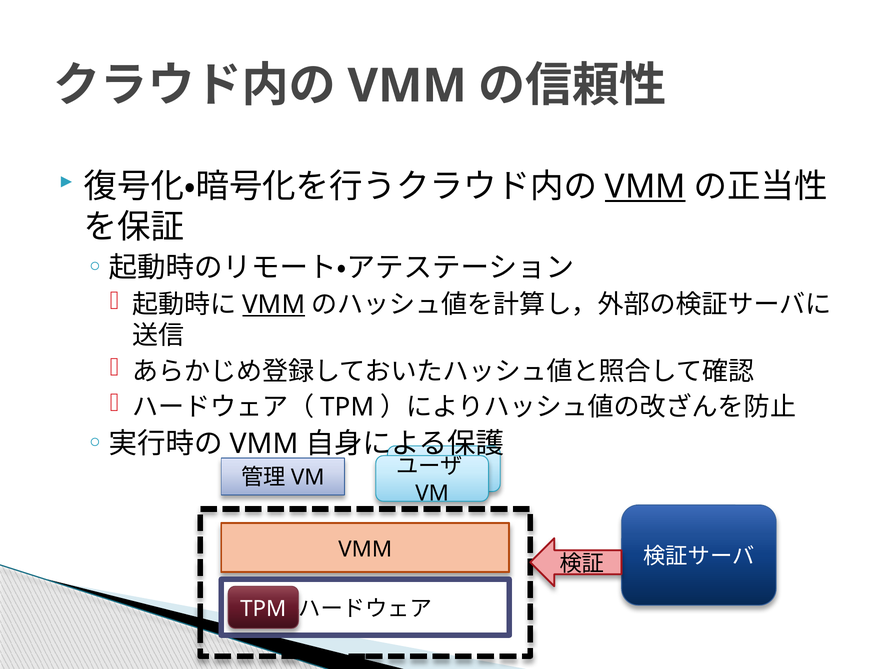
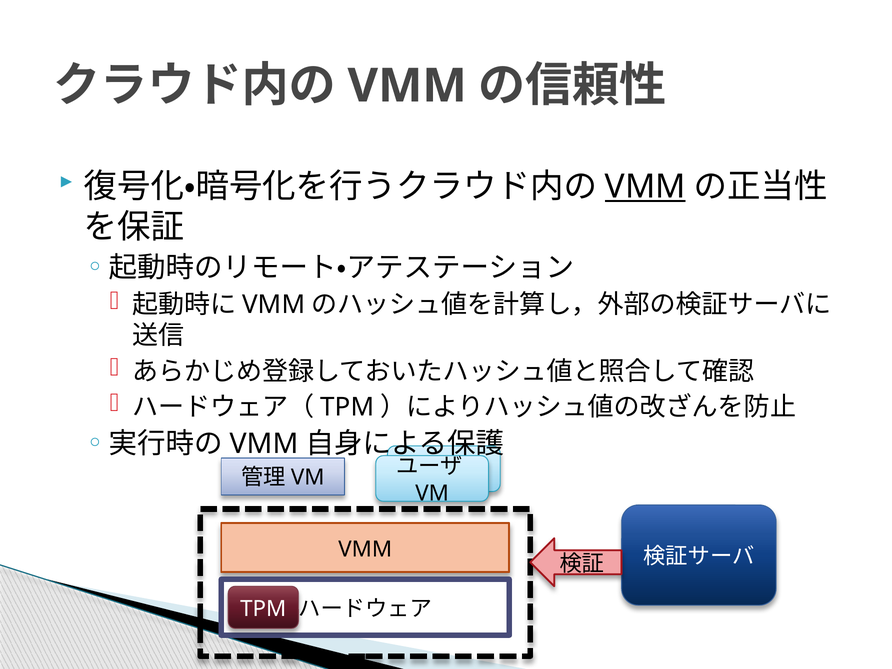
VMM underline: present -> none (274, 305)
